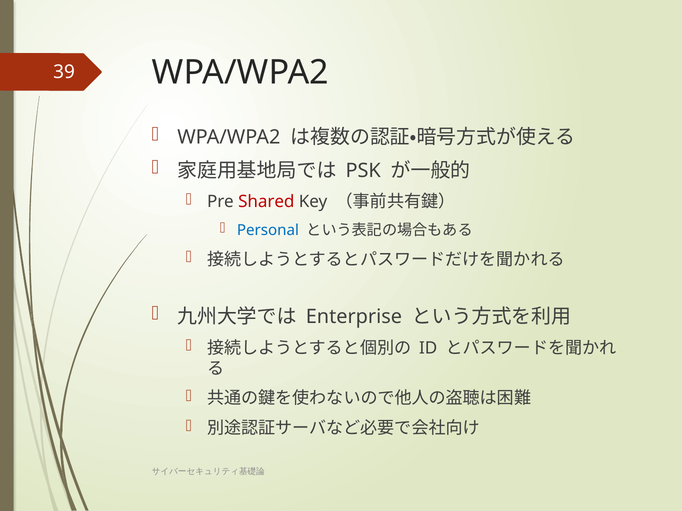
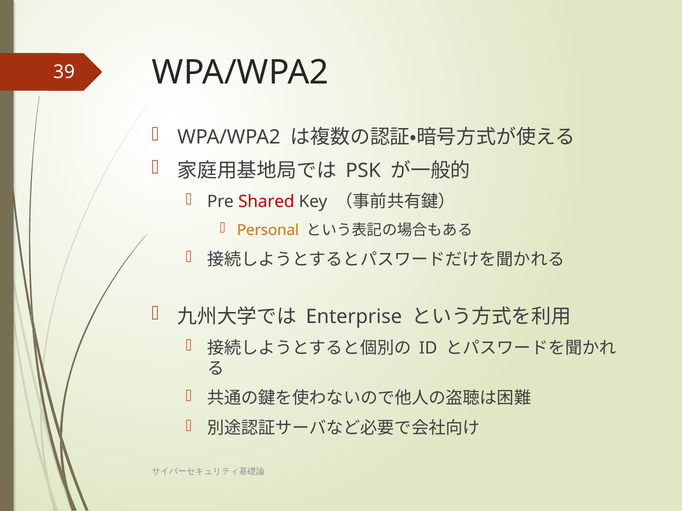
Personal colour: blue -> orange (268, 231)
